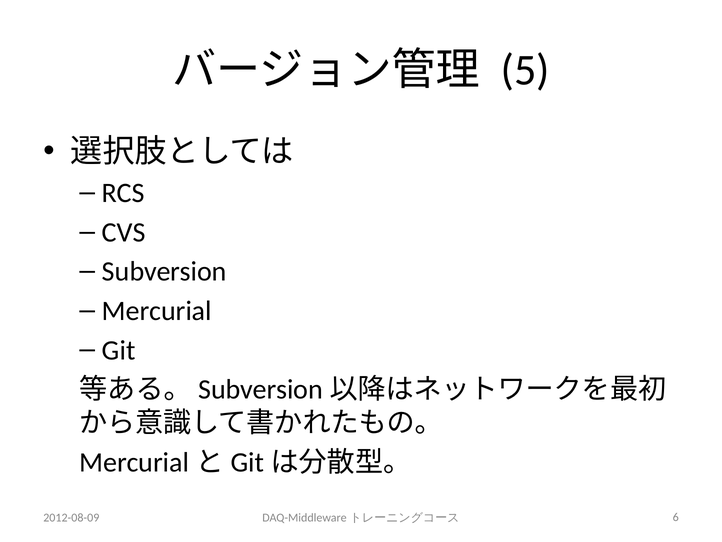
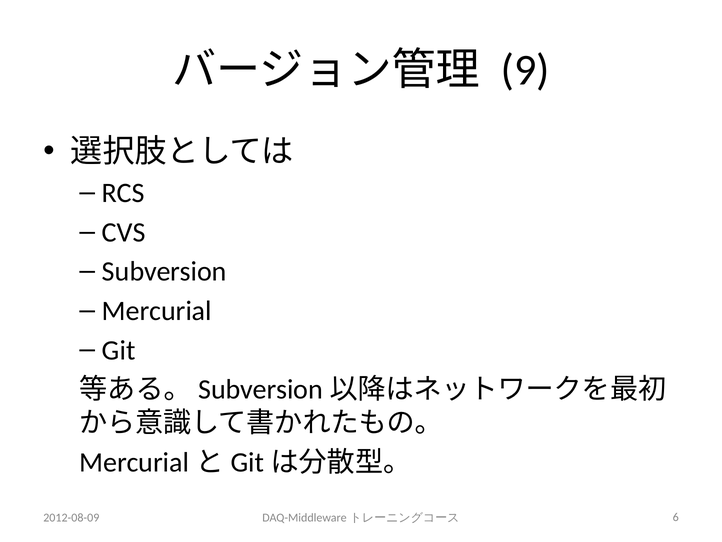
5: 5 -> 9 (525, 70)
